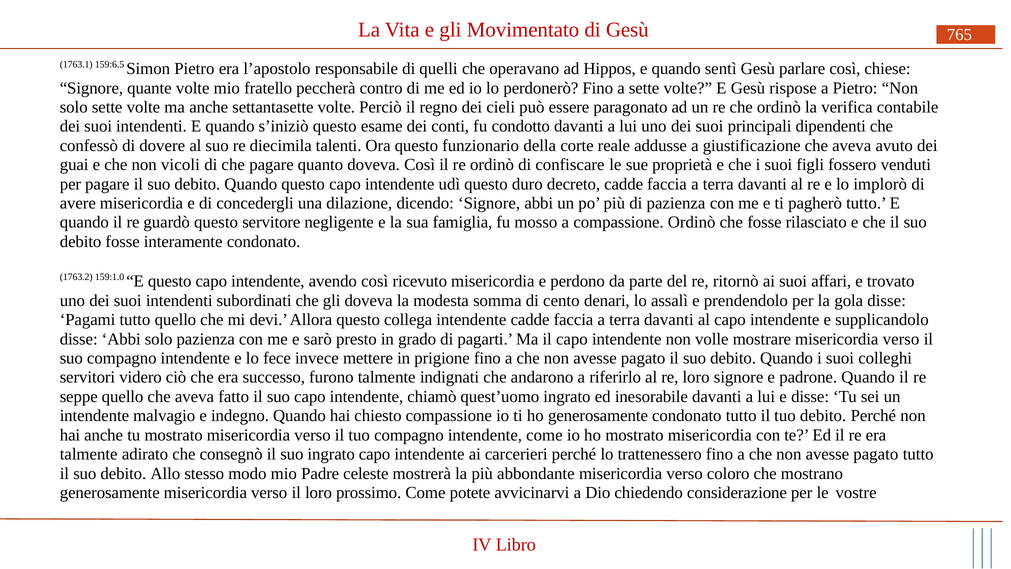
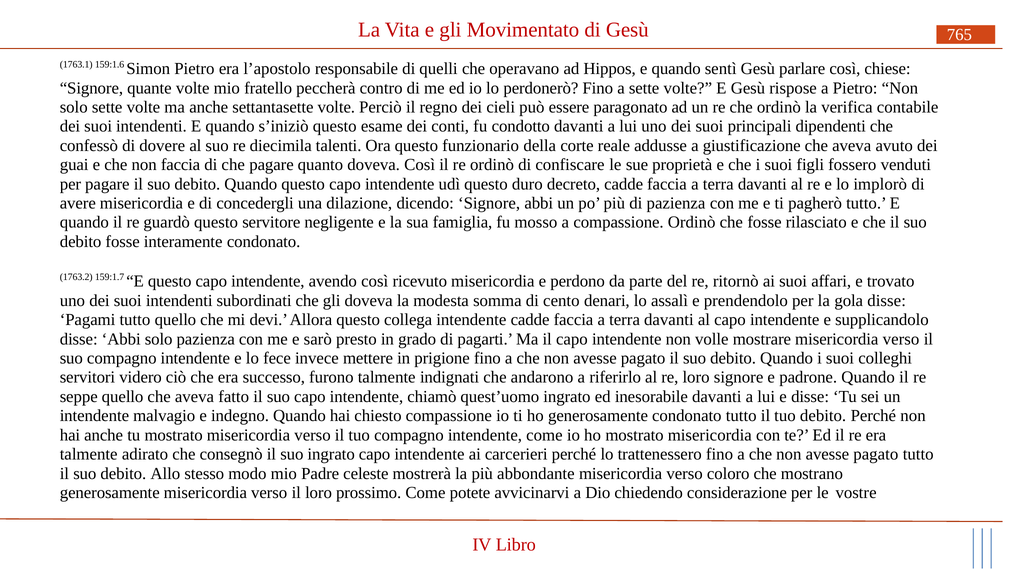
159:6.5: 159:6.5 -> 159:1.6 (110, 65)
non vicoli: vicoli -> faccia (181, 165)
159:1.0: 159:1.0 -> 159:1.7 (110, 277)
